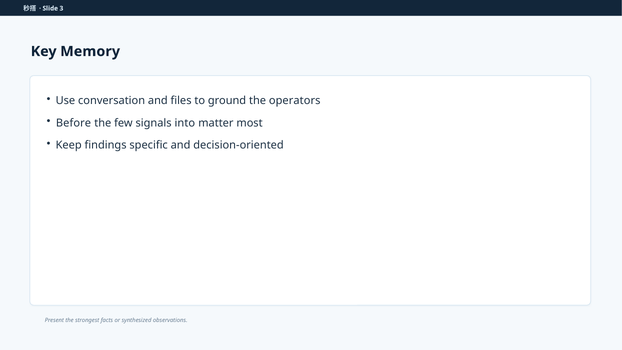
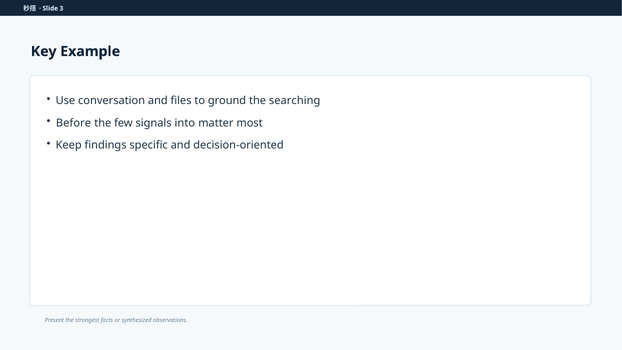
Memory: Memory -> Example (90, 51)
operators: operators -> searching (295, 101)
